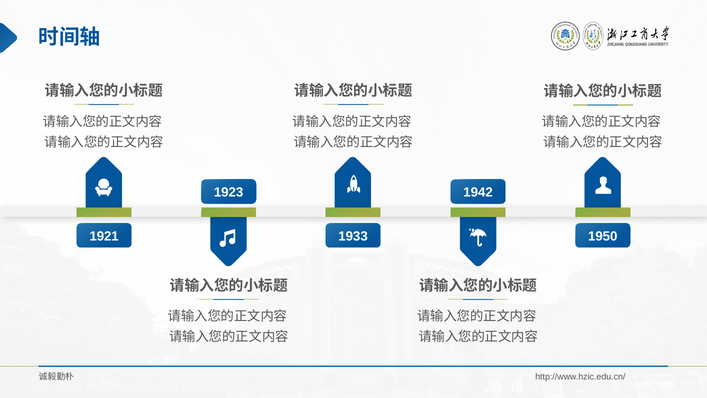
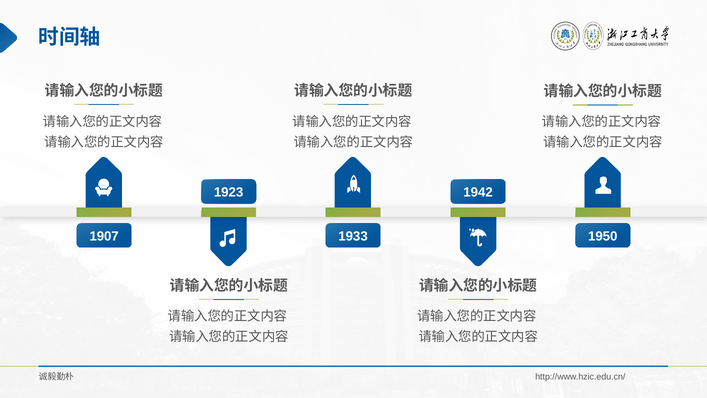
1921: 1921 -> 1907 (104, 236)
